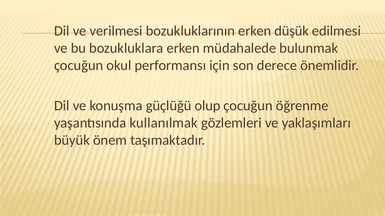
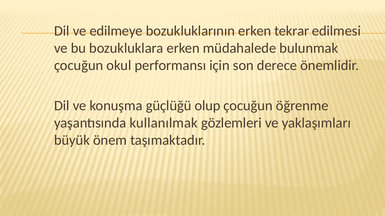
verilmesi: verilmesi -> edilmeye (116, 31)
düşük: düşük -> tekrar (292, 31)
